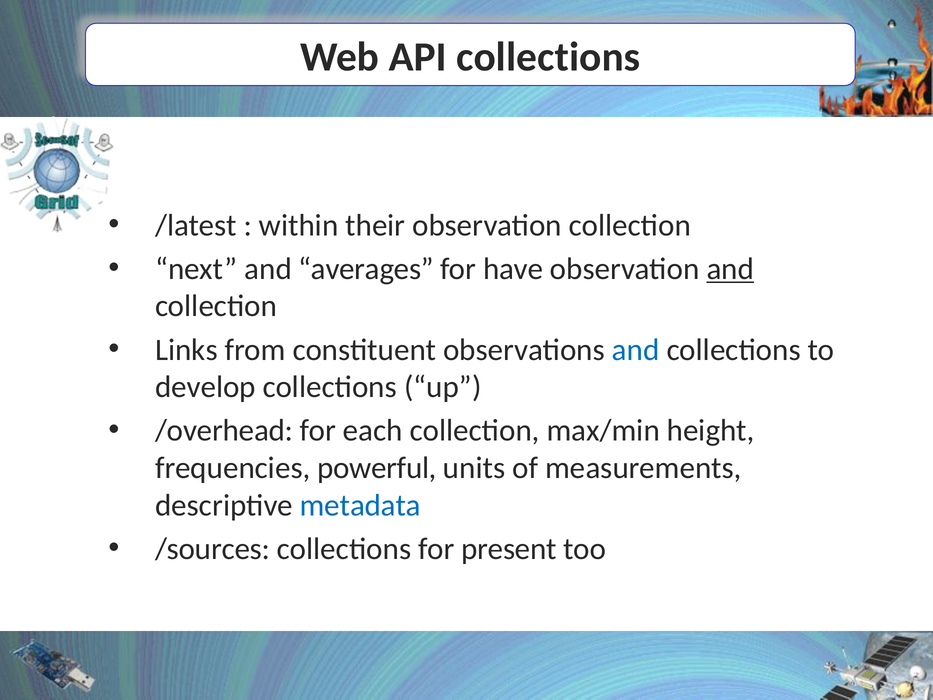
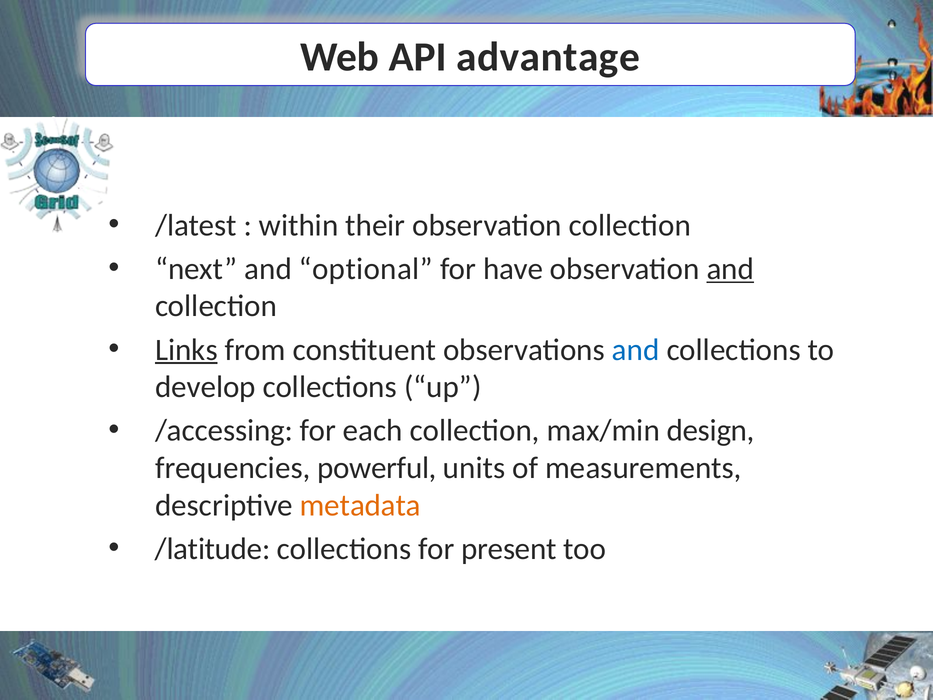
API collections: collections -> advantage (548, 57)
averages: averages -> optional (366, 269)
Links underline: none -> present (186, 350)
/overhead: /overhead -> /accessing (224, 430)
height: height -> design (711, 430)
metadata colour: blue -> orange (360, 505)
/sources: /sources -> /latitude (213, 549)
